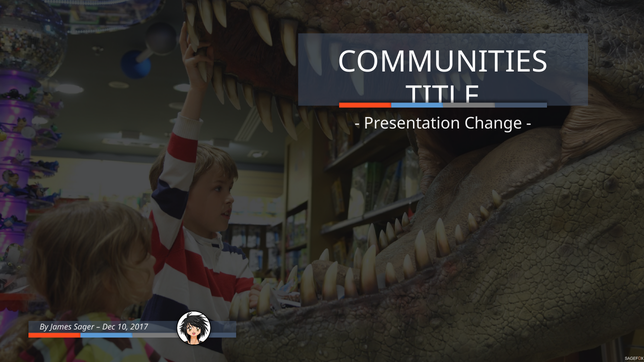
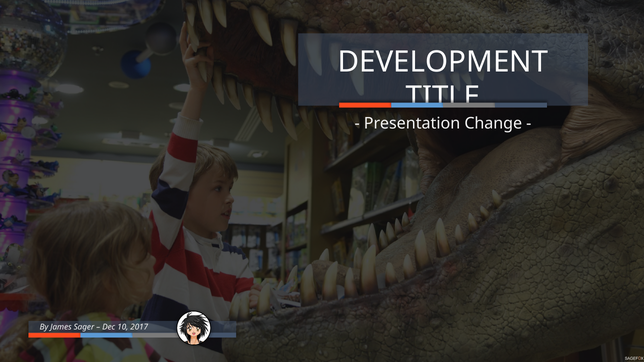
COMMUNITIES: COMMUNITIES -> DEVELOPMENT (443, 62)
